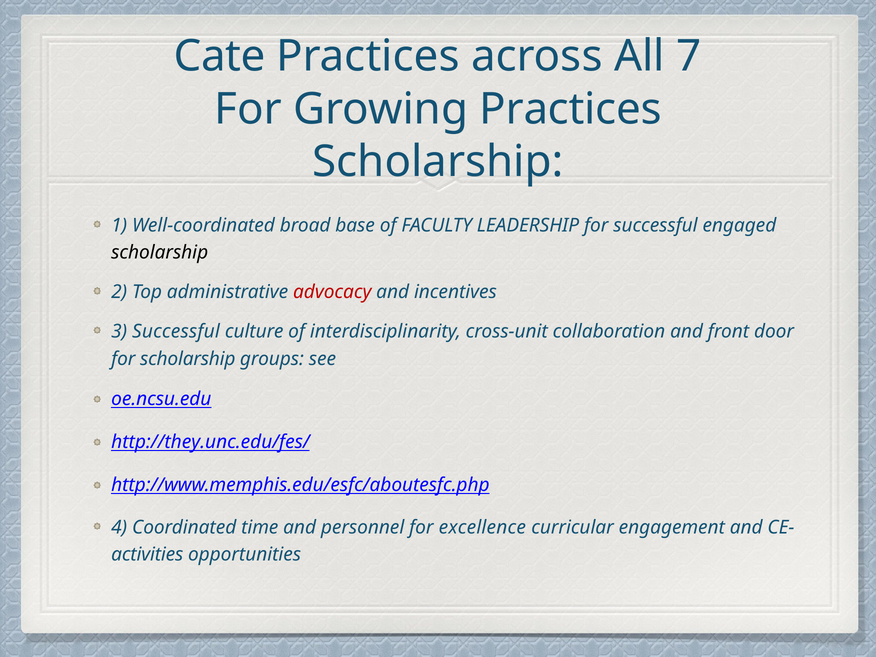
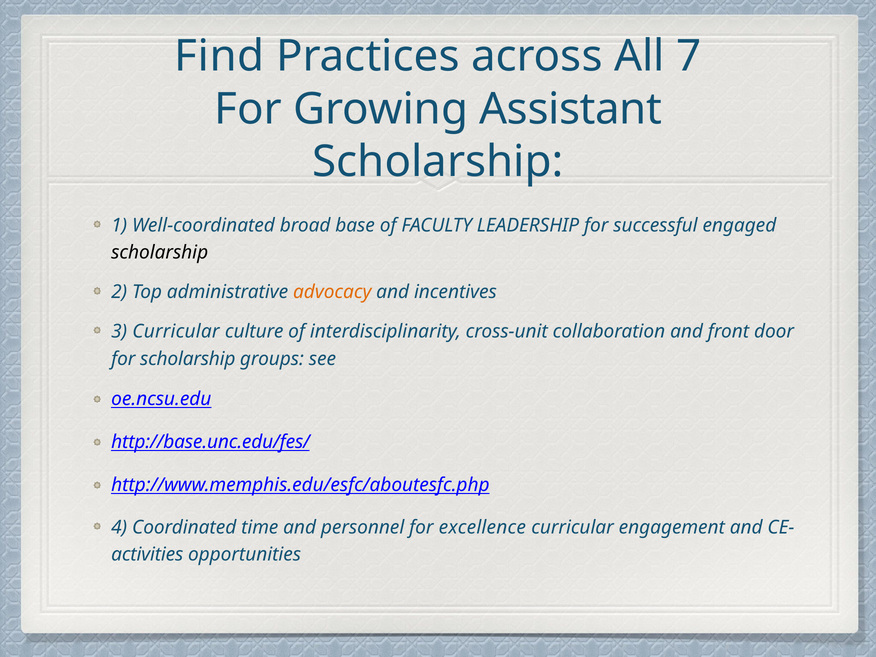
Cate: Cate -> Find (219, 56)
Growing Practices: Practices -> Assistant (571, 109)
advocacy colour: red -> orange (332, 292)
3 Successful: Successful -> Curricular (176, 331)
http://they.unc.edu/fes/: http://they.unc.edu/fes/ -> http://base.unc.edu/fes/ (211, 442)
